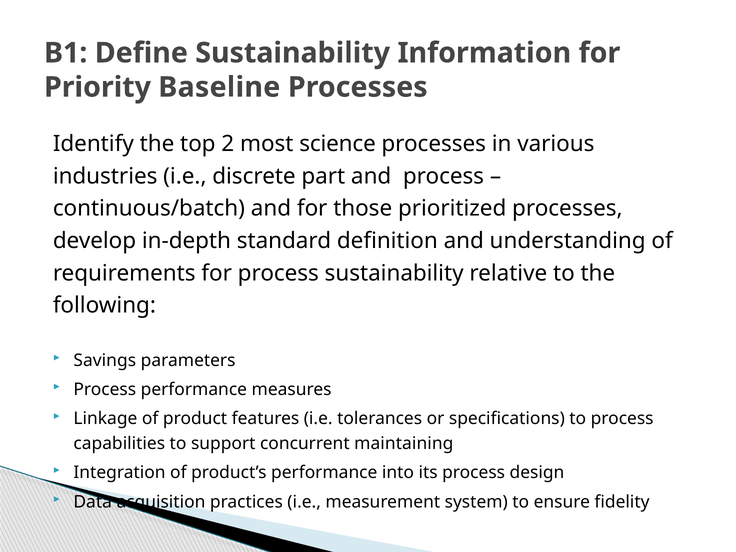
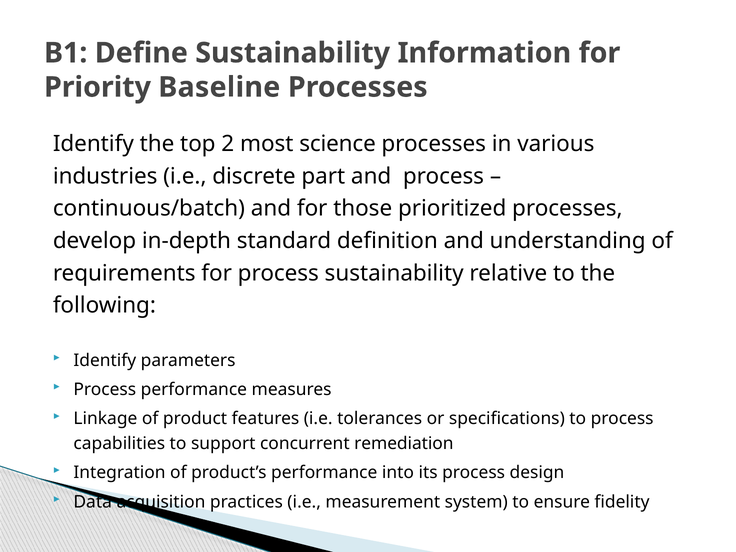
Savings: Savings -> Identify (105, 360)
maintaining: maintaining -> remediation (404, 444)
